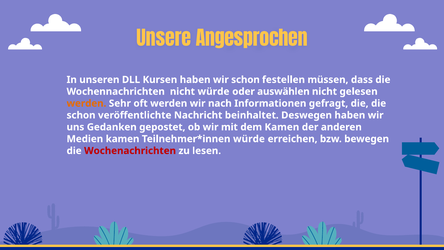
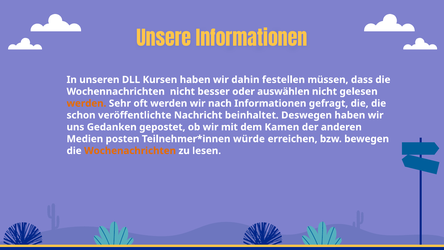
Unsere Angesprochen: Angesprochen -> Informationen (252, 39)
wir schon: schon -> dahin (245, 80)
nicht würde: würde -> besser (214, 91)
Medien kamen: kamen -> posten (123, 139)
Wochenachrichten colour: red -> orange (130, 151)
